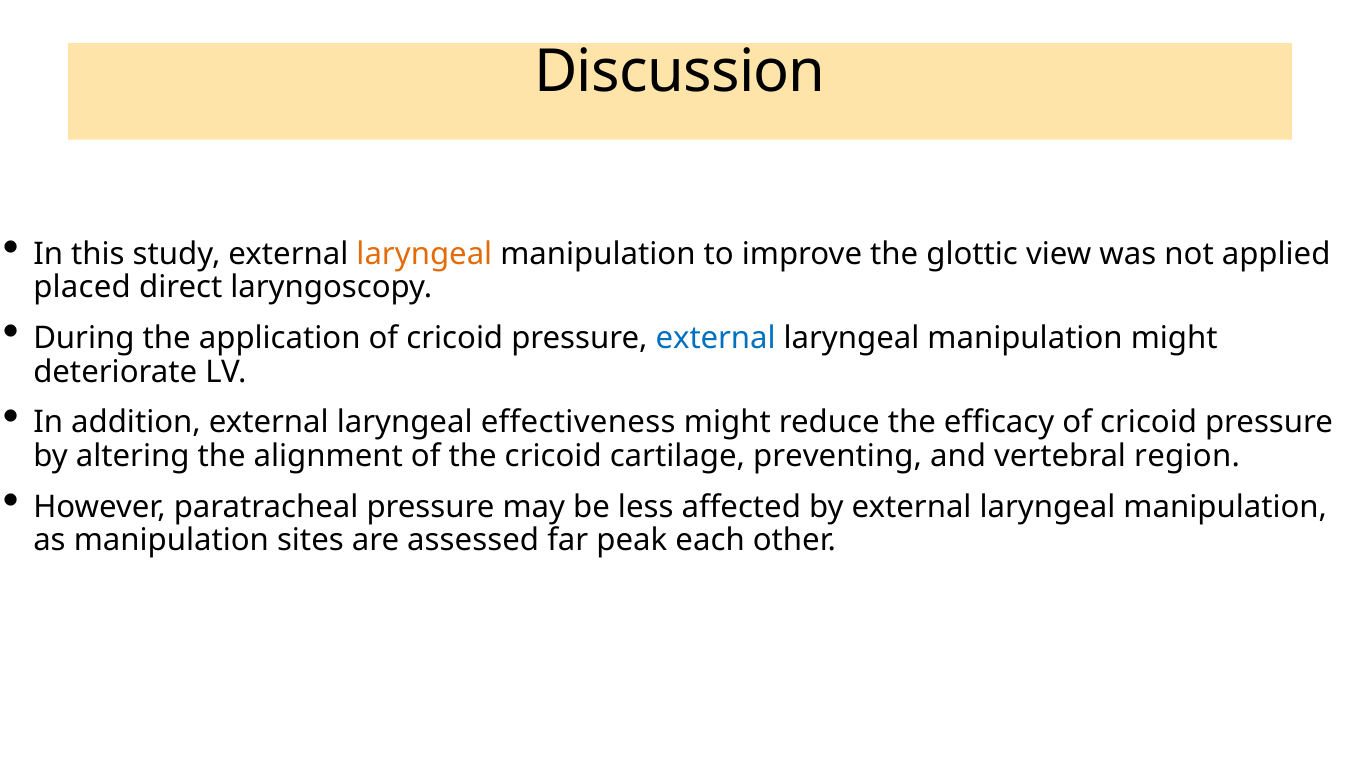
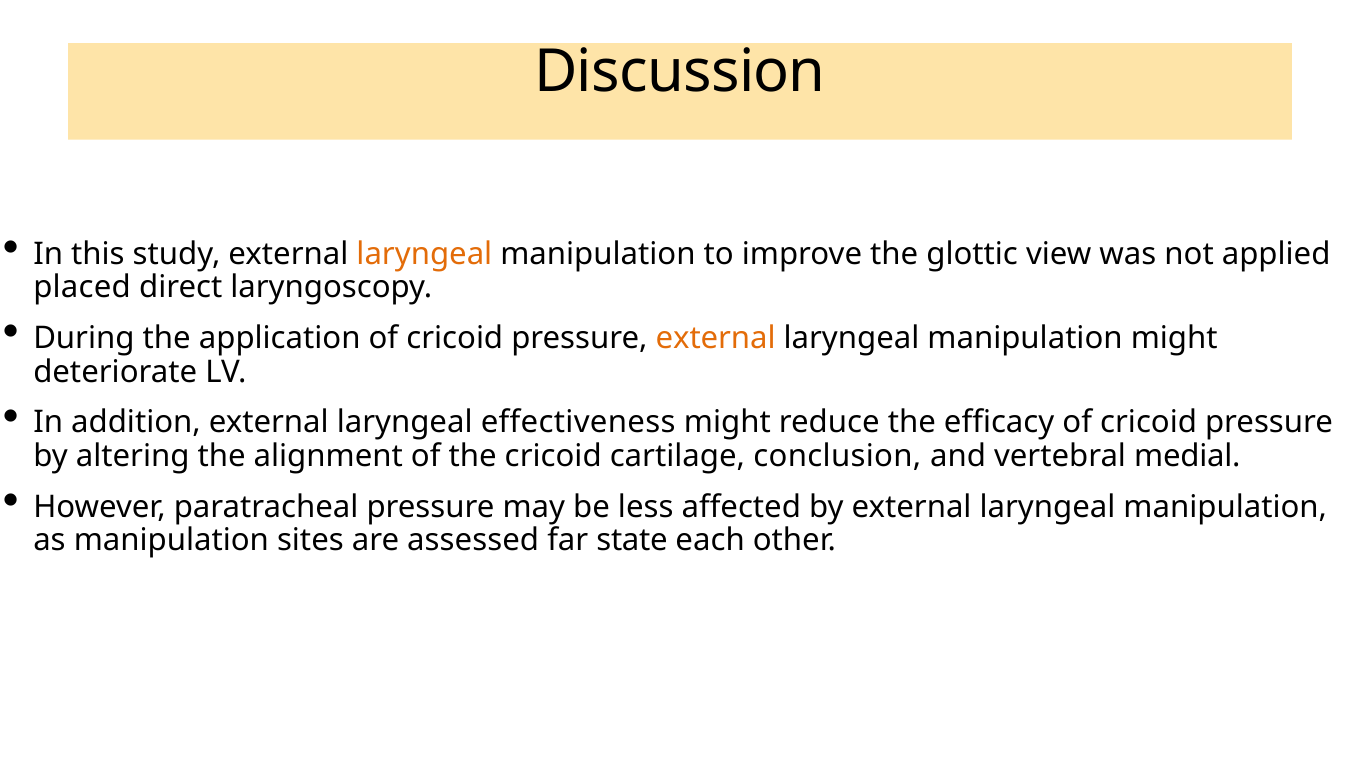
external colour: blue -> orange (716, 338)
preventing: preventing -> conclusion (837, 456)
region: region -> medial (1187, 456)
peak: peak -> state (632, 541)
